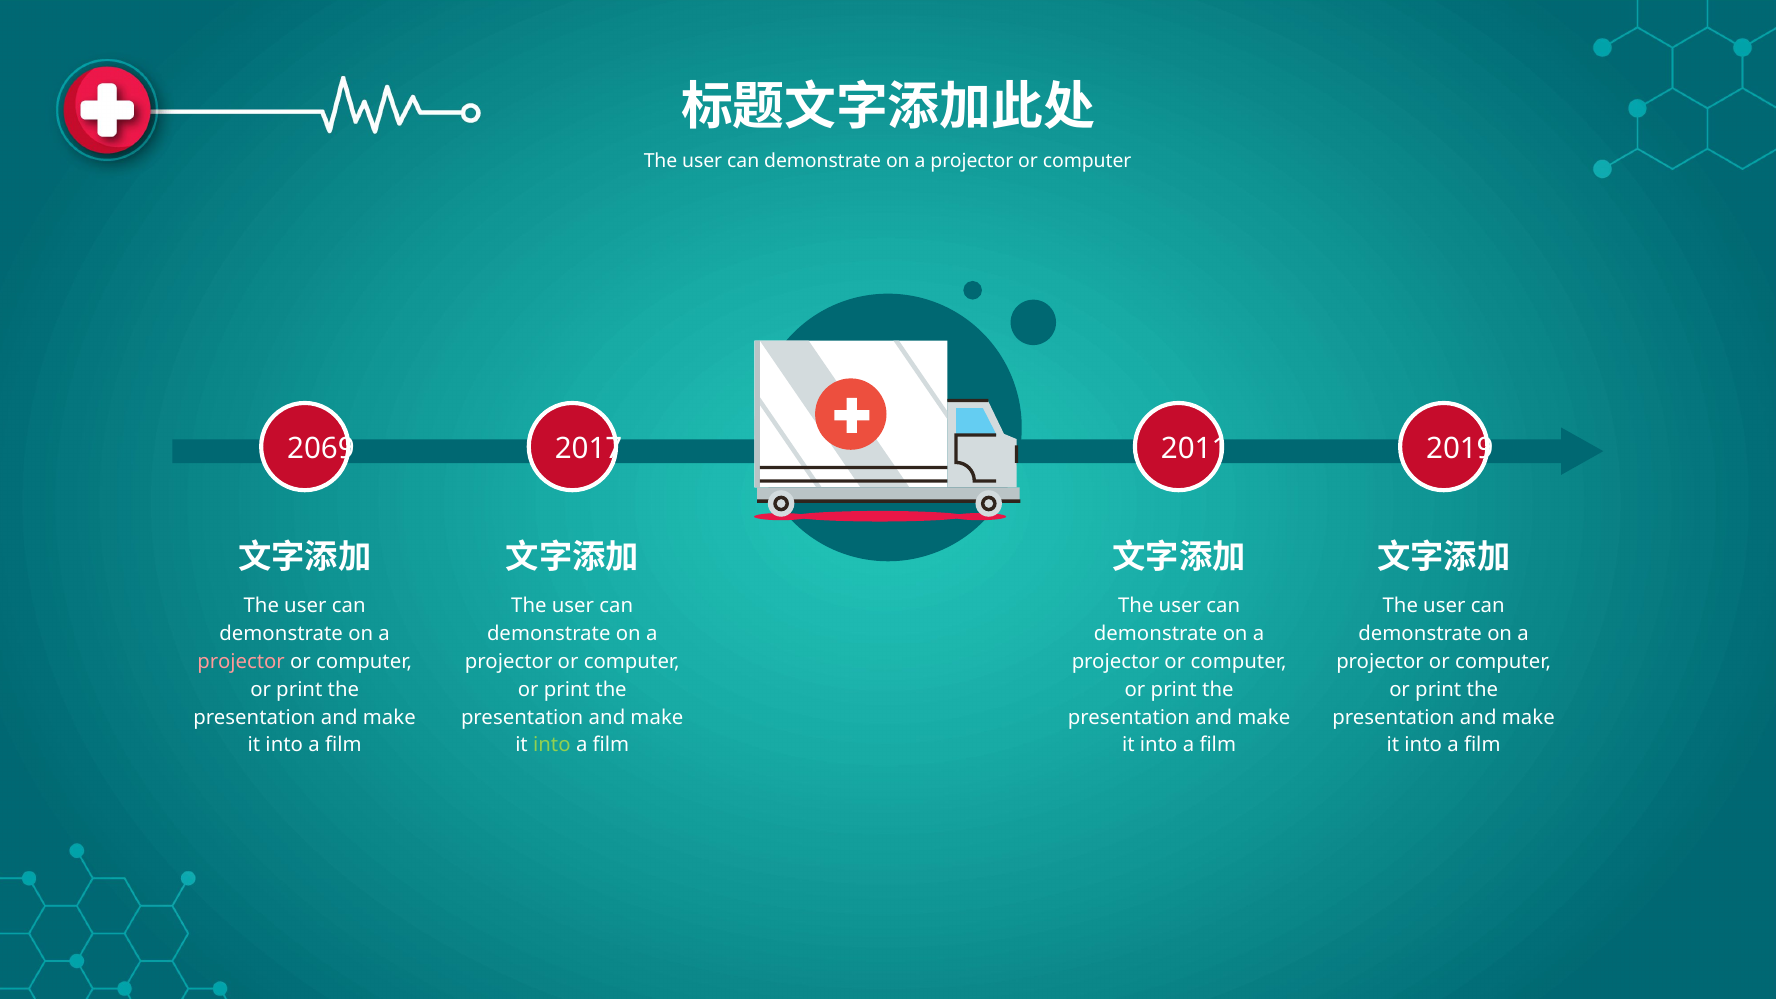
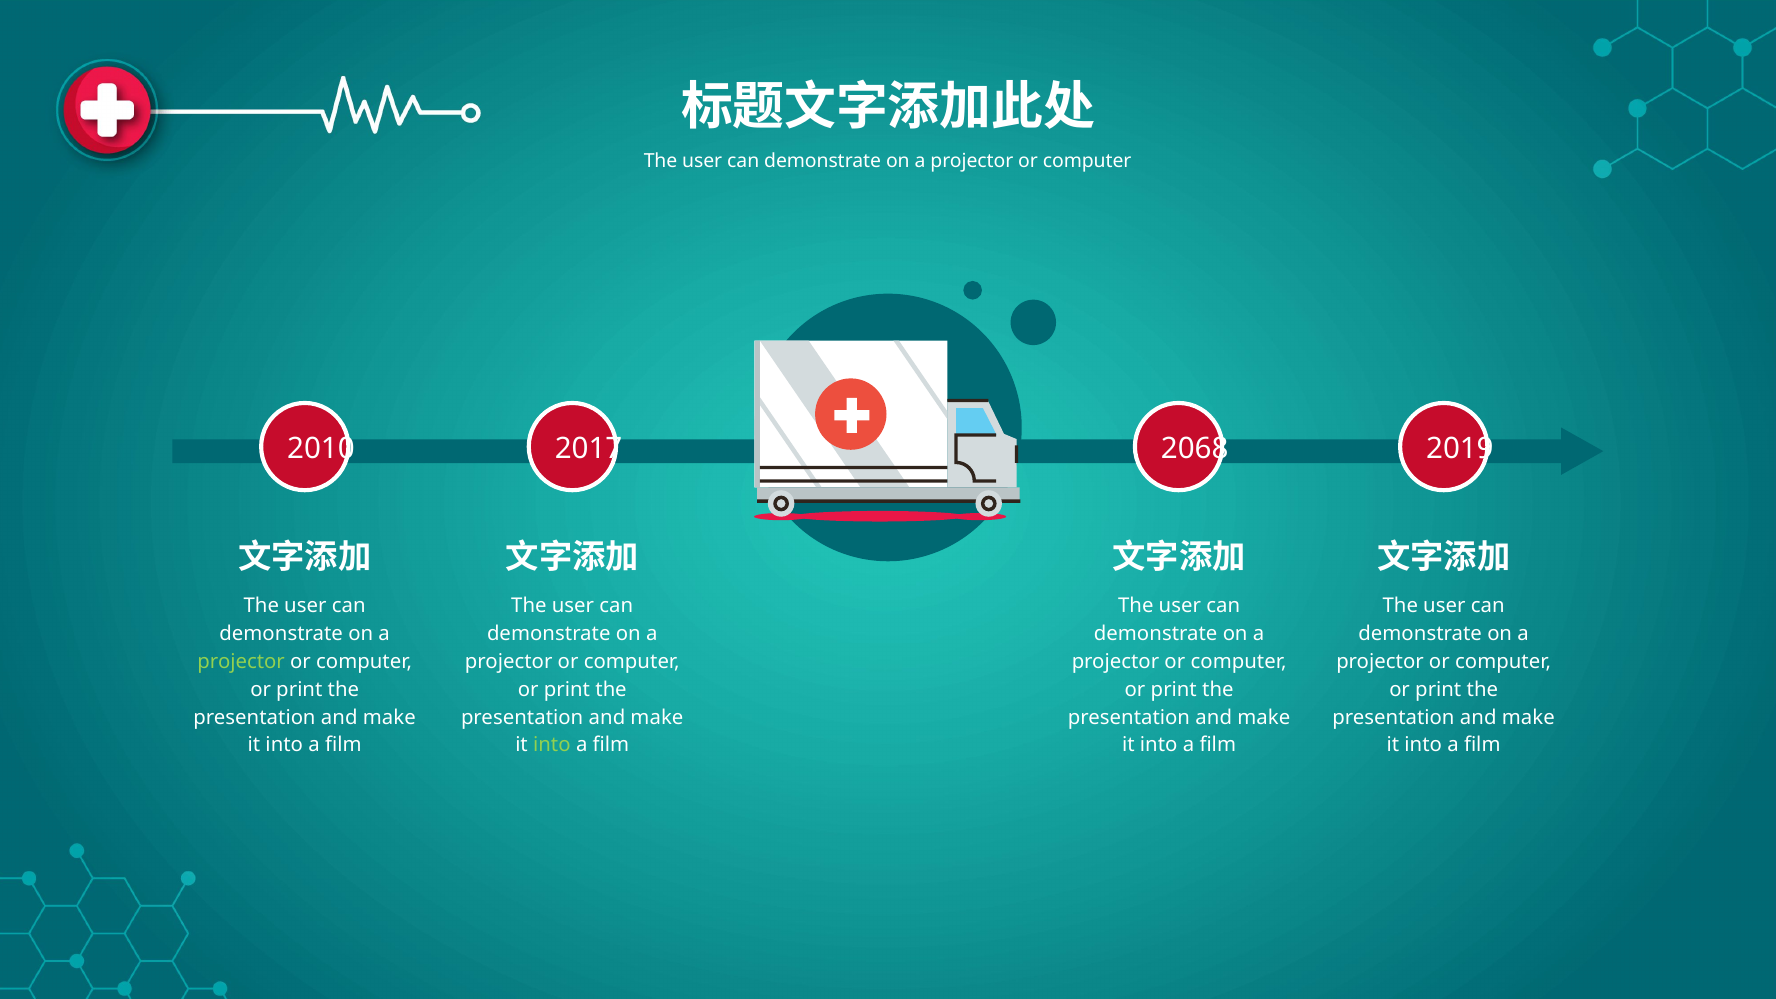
2069: 2069 -> 2010 (321, 449)
2011: 2011 -> 2068 (1195, 449)
projector colour: pink -> light green (241, 662)
